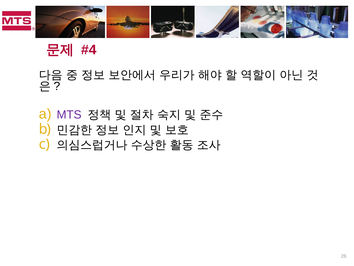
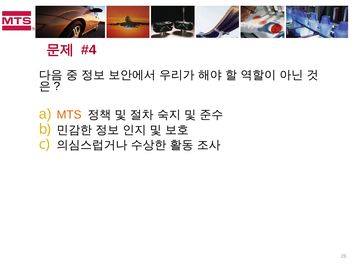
MTS colour: purple -> orange (69, 115)
